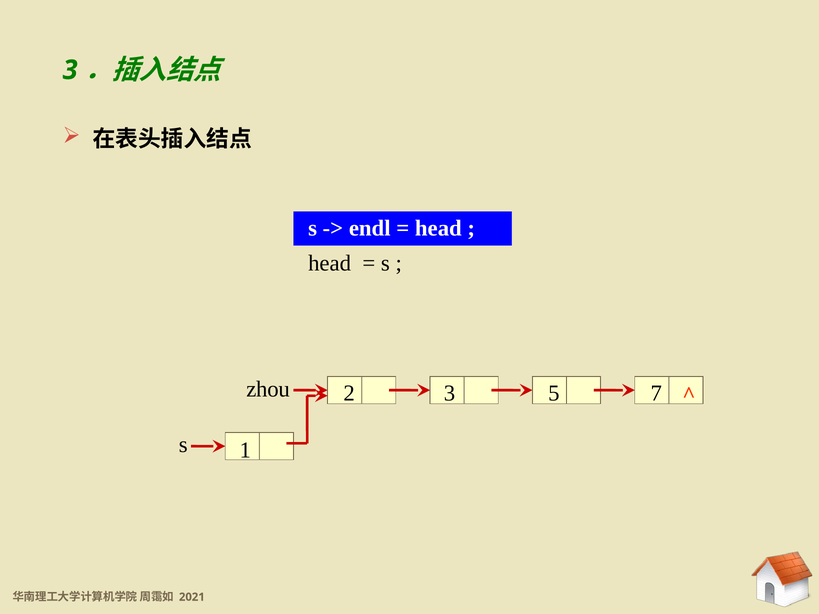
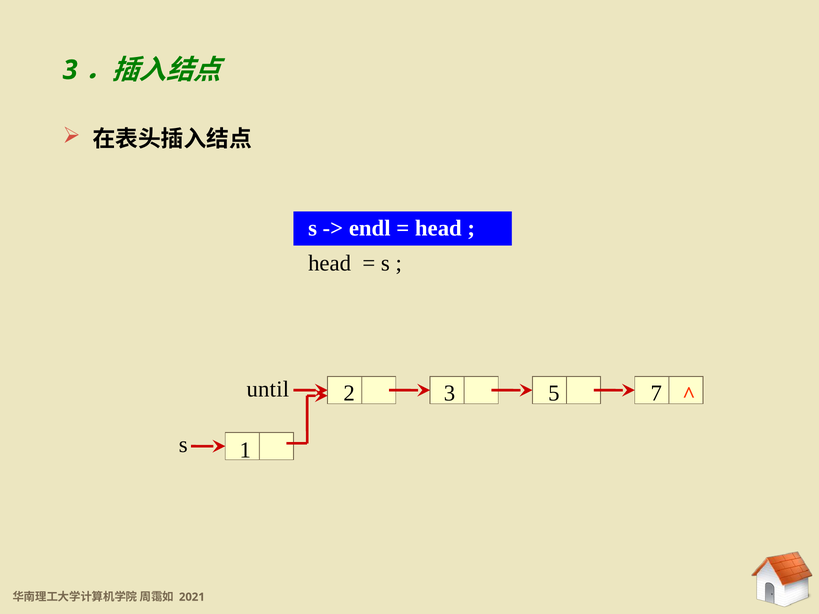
zhou: zhou -> until (268, 389)
